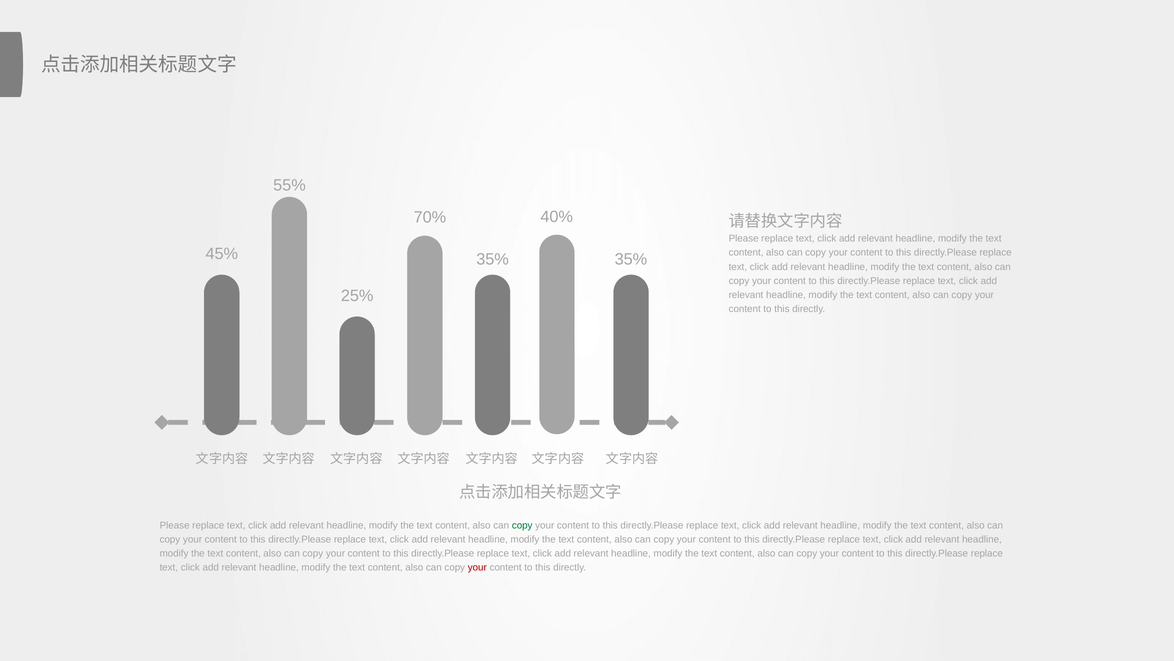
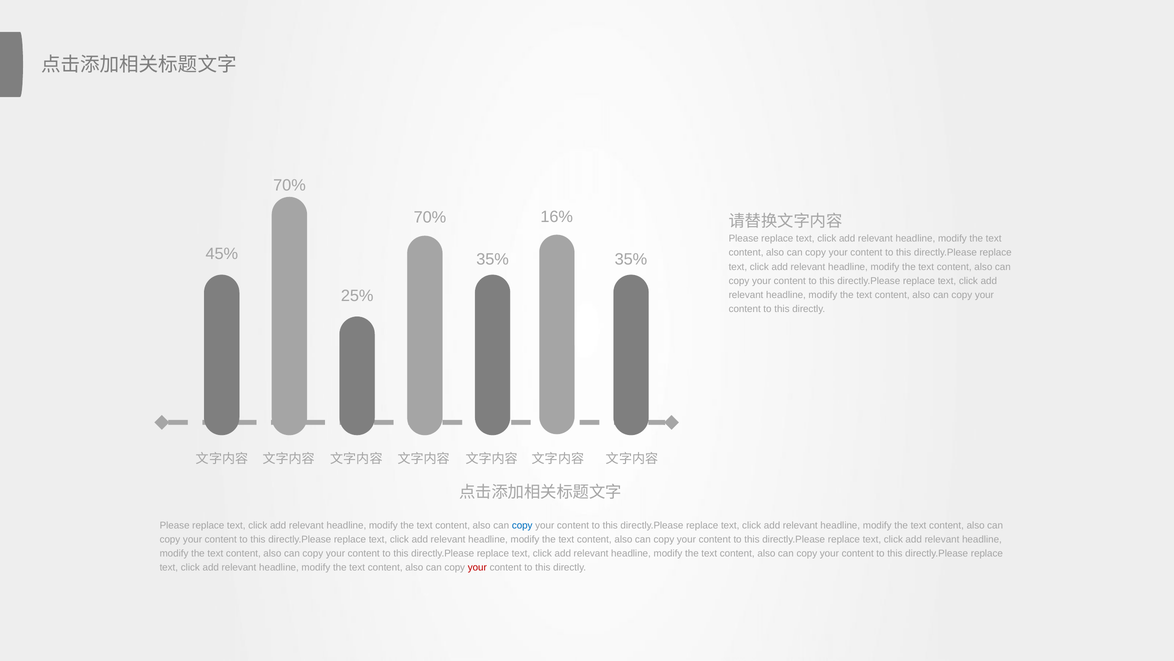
55%: 55% -> 70% (289, 185)
40%: 40% -> 16% (557, 217)
copy colour: green -> blue (522, 525)
